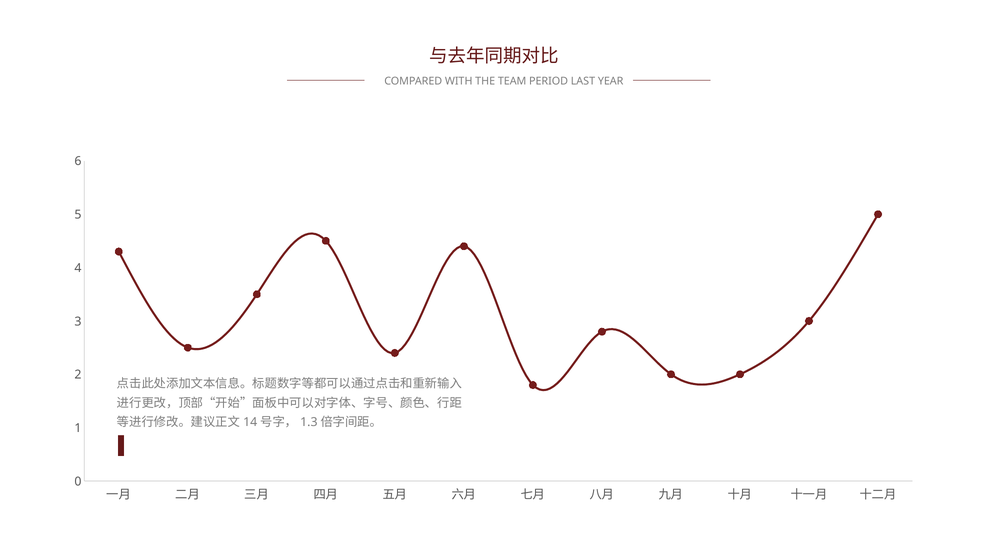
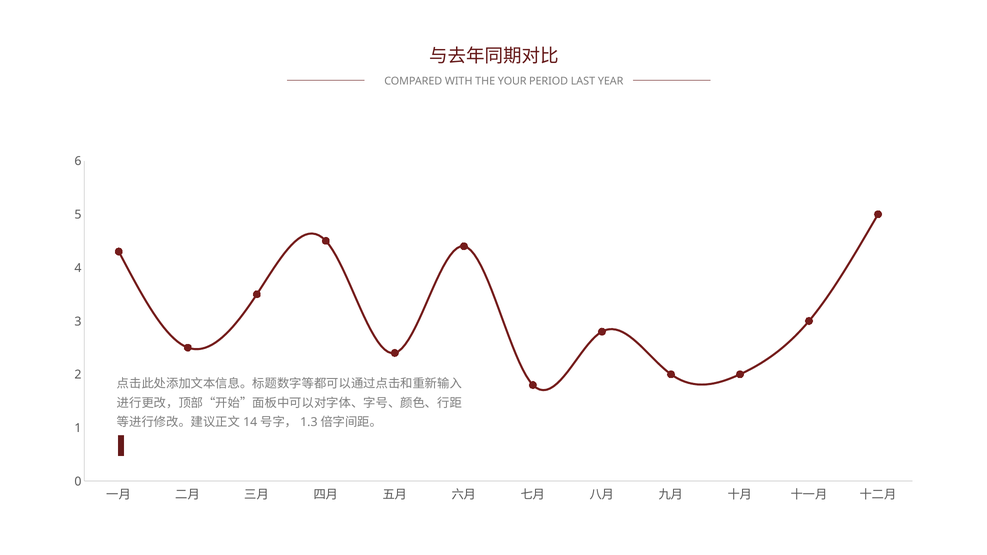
TEAM: TEAM -> YOUR (512, 81)
